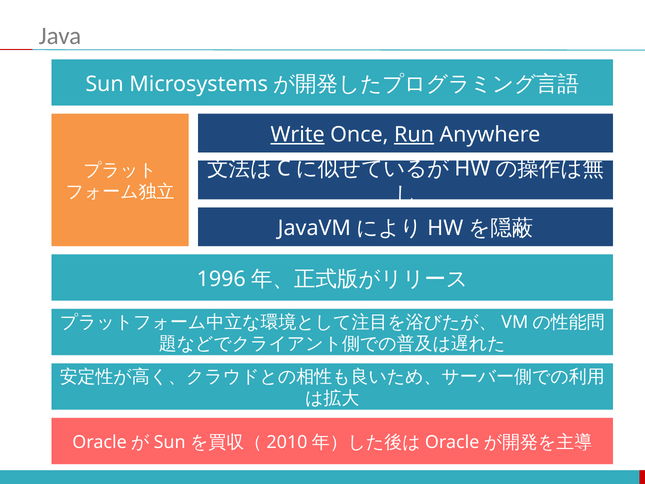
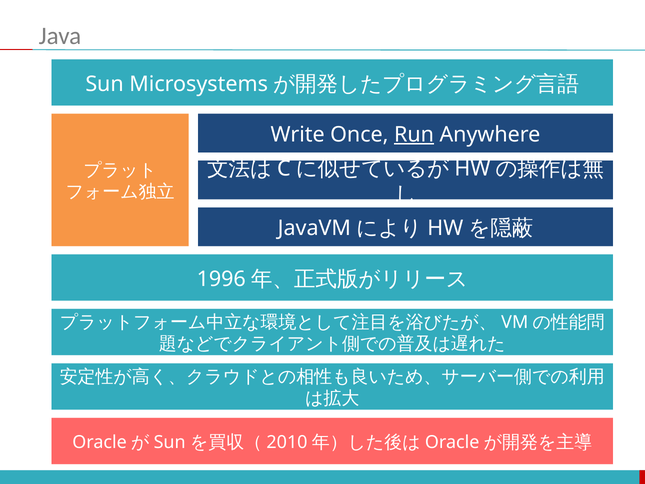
Write underline: present -> none (298, 135)
